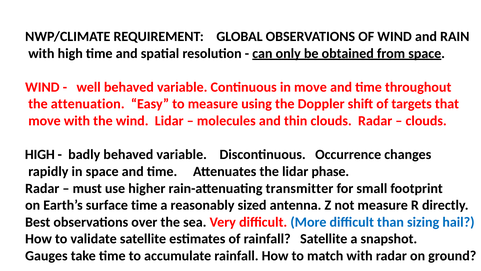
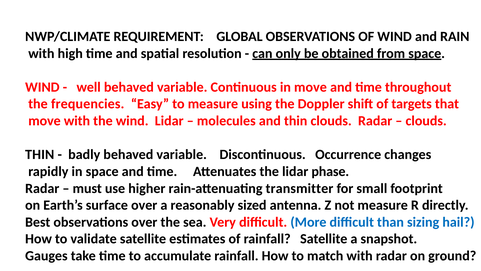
attenuation: attenuation -> frequencies (88, 104)
HIGH: HIGH -> THIN (40, 154)
surface time: time -> over (144, 205)
